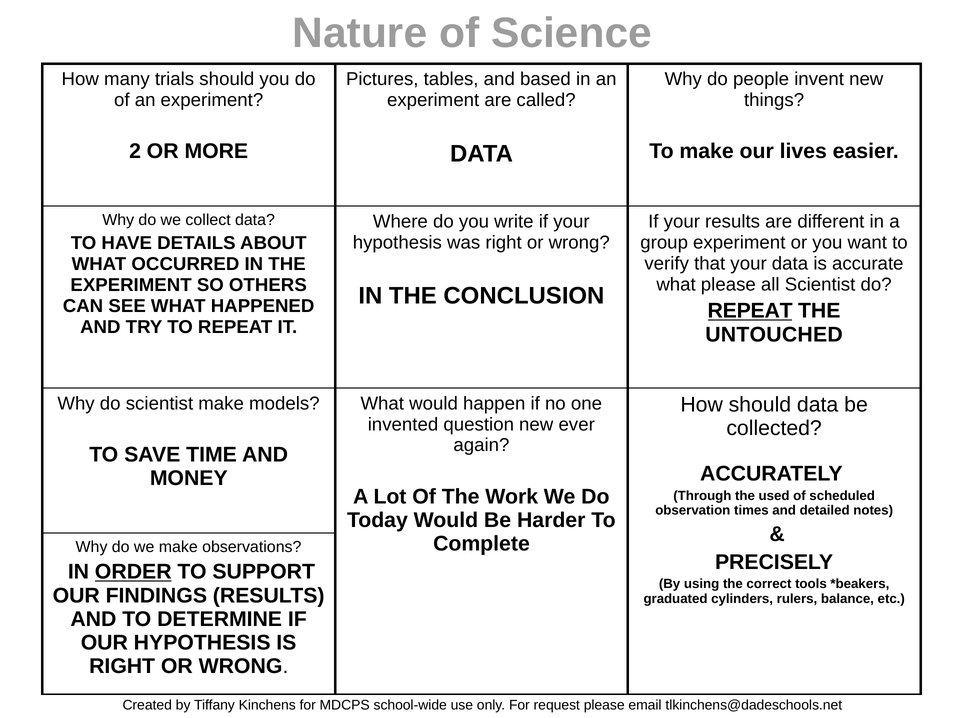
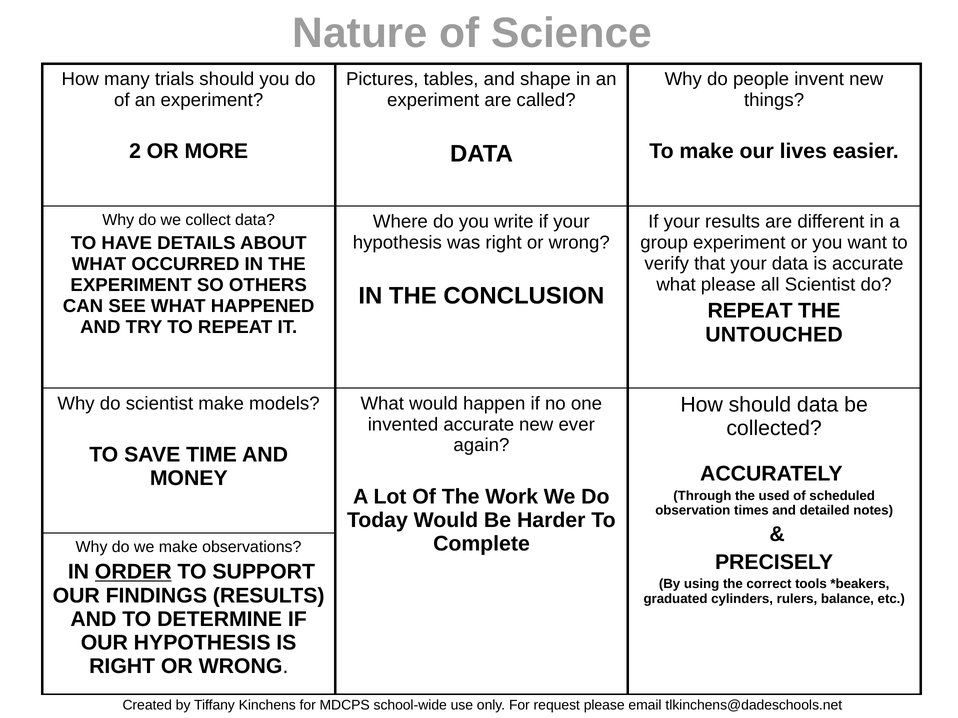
based: based -> shape (545, 79)
REPEAT underline: present -> none (750, 311)
invented question: question -> accurate (479, 425)
